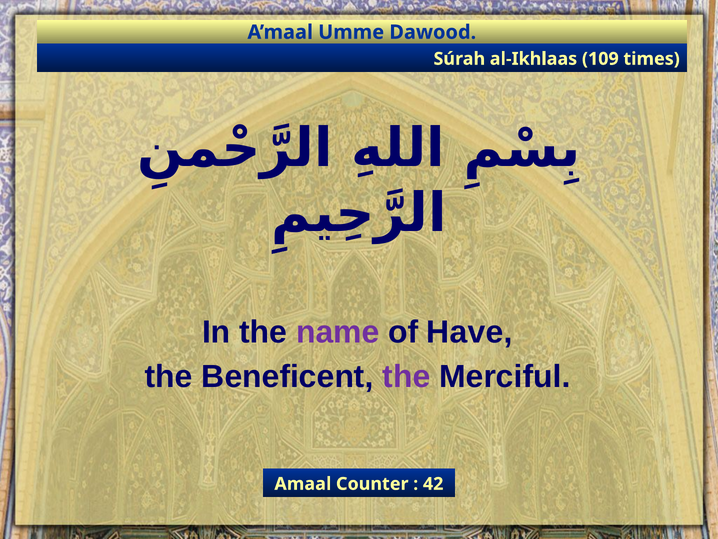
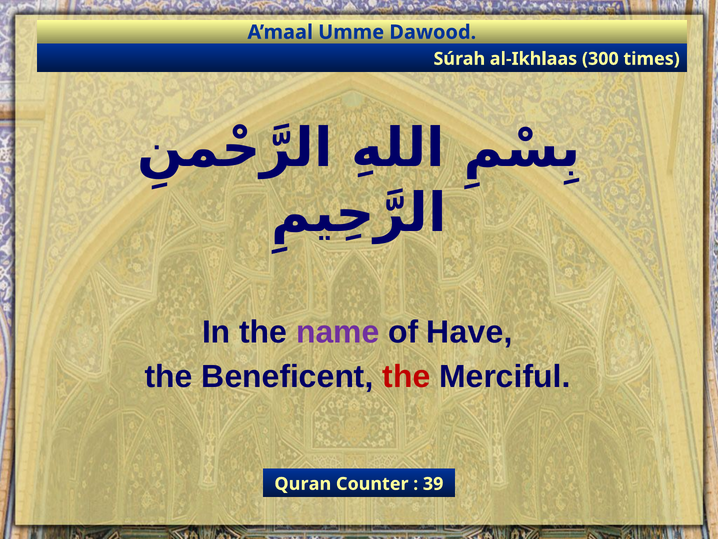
109: 109 -> 300 (600, 59)
the colour: purple -> red (406, 376)
Amaal: Amaal -> Quran (303, 483)
42: 42 -> 39 (433, 483)
